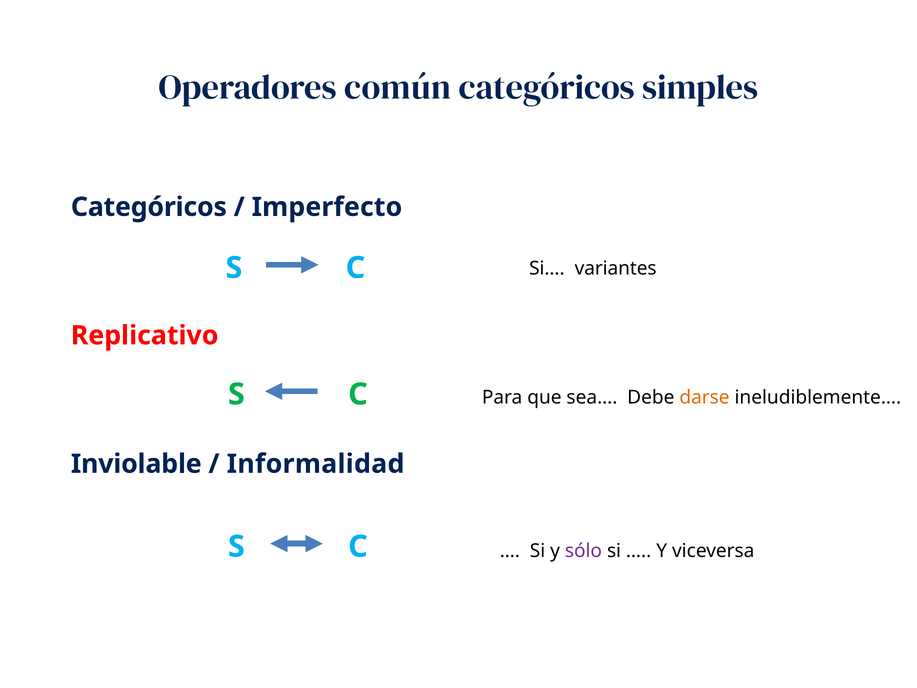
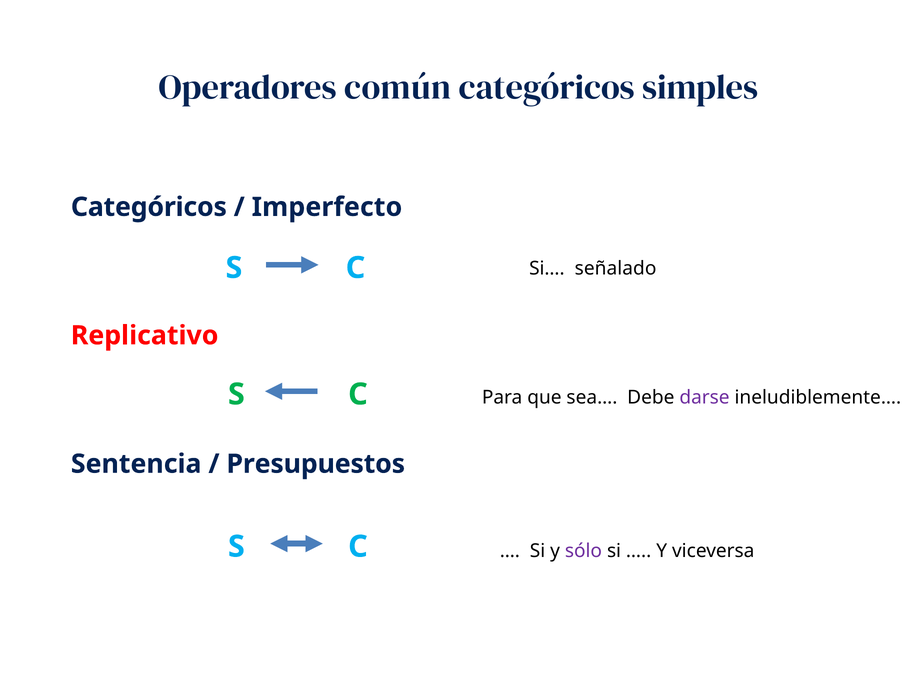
variantes: variantes -> señalado (616, 268)
darse colour: orange -> purple (705, 397)
Inviolable: Inviolable -> Sentencia (136, 464)
Informalidad: Informalidad -> Presupuestos (316, 464)
